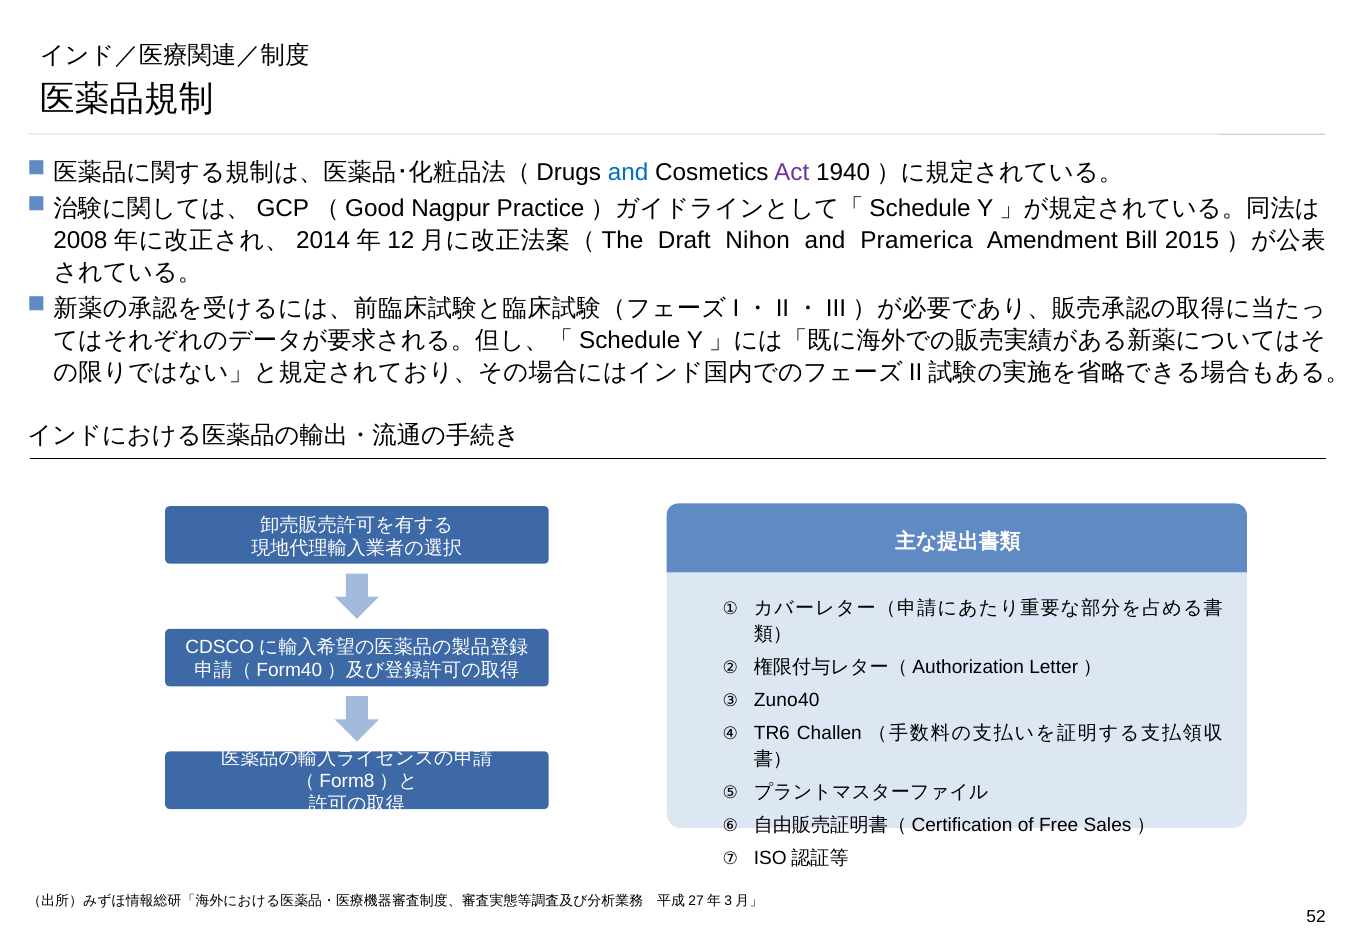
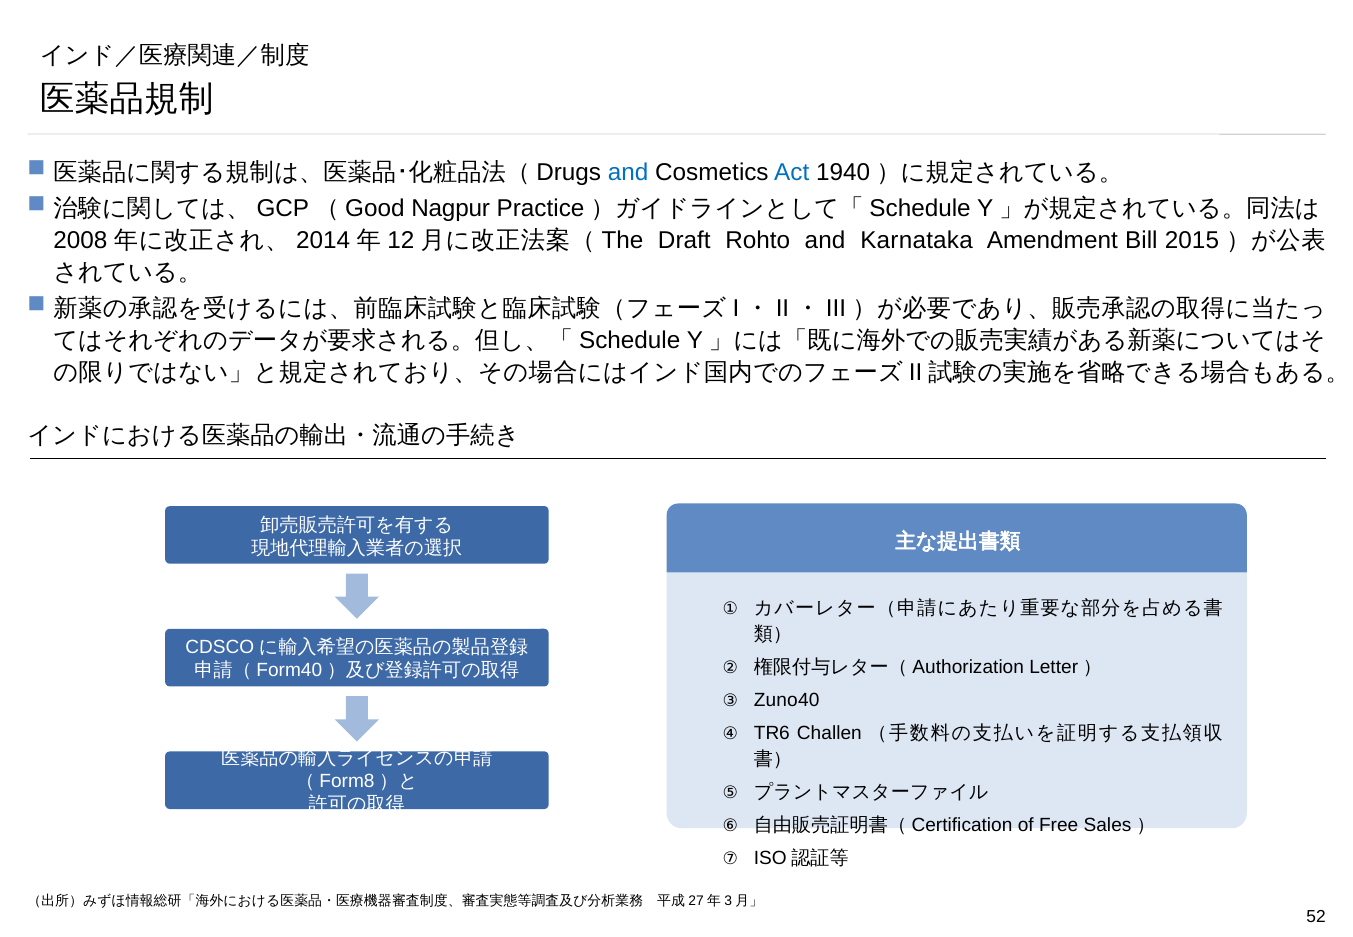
Act colour: purple -> blue (792, 173)
Nihon: Nihon -> Rohto (758, 240)
Pramerica: Pramerica -> Karnataka (917, 240)
